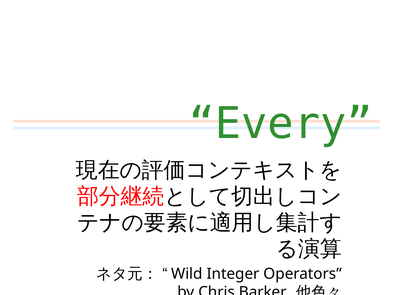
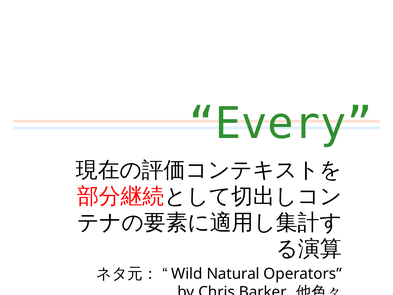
Integer: Integer -> Natural (233, 274)
